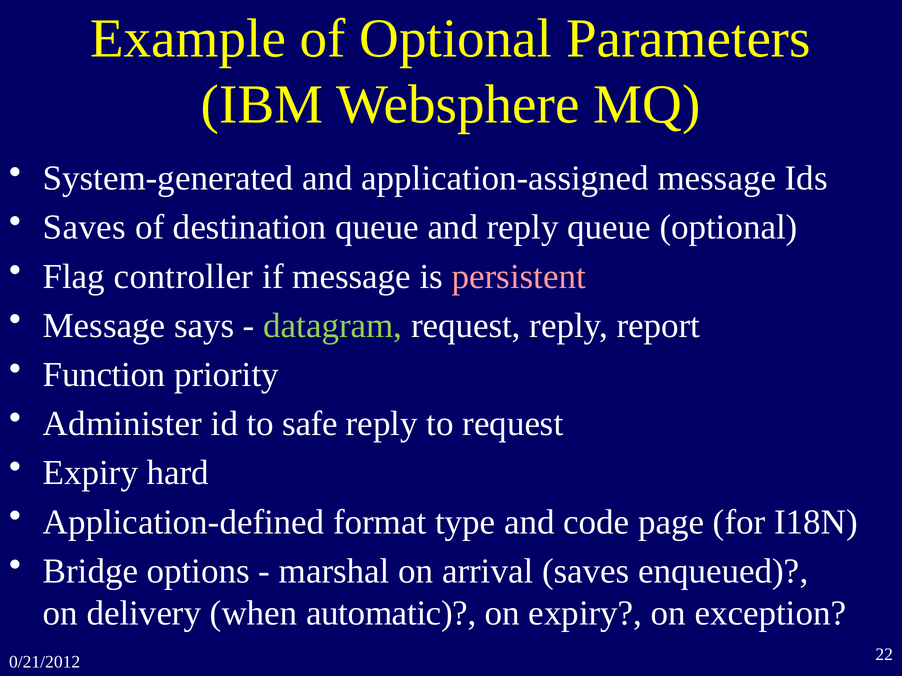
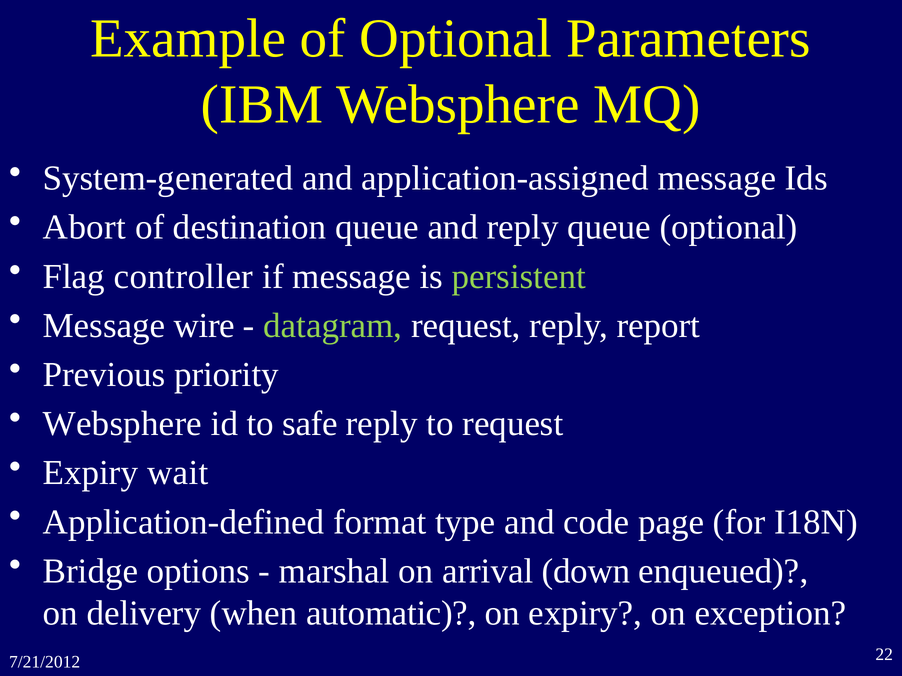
Saves: Saves -> Abort (84, 227)
persistent colour: pink -> light green (519, 277)
says: says -> wire (204, 326)
Function: Function -> Previous (104, 375)
Administer: Administer -> Websphere (122, 424)
hard: hard -> wait (178, 473)
arrival saves: saves -> down (586, 572)
0/21/2012: 0/21/2012 -> 7/21/2012 (45, 663)
